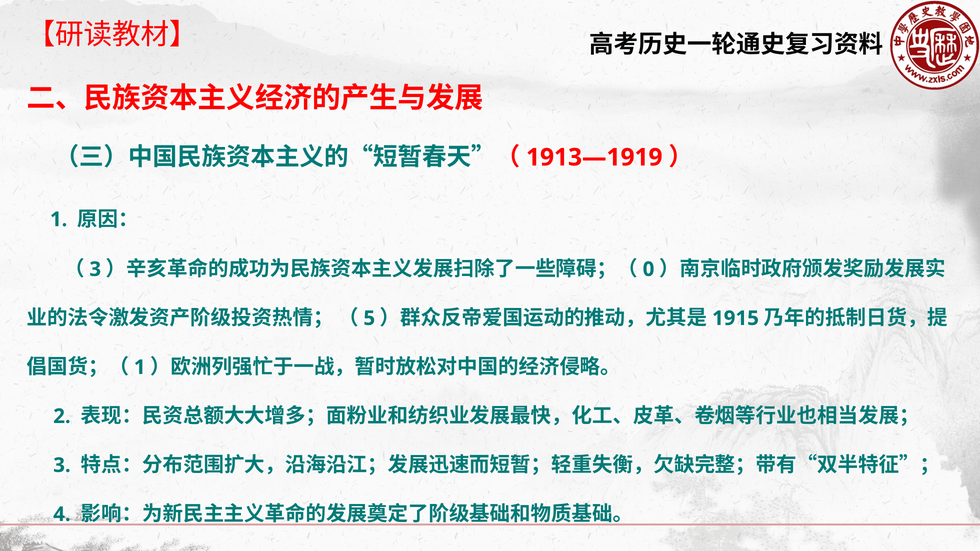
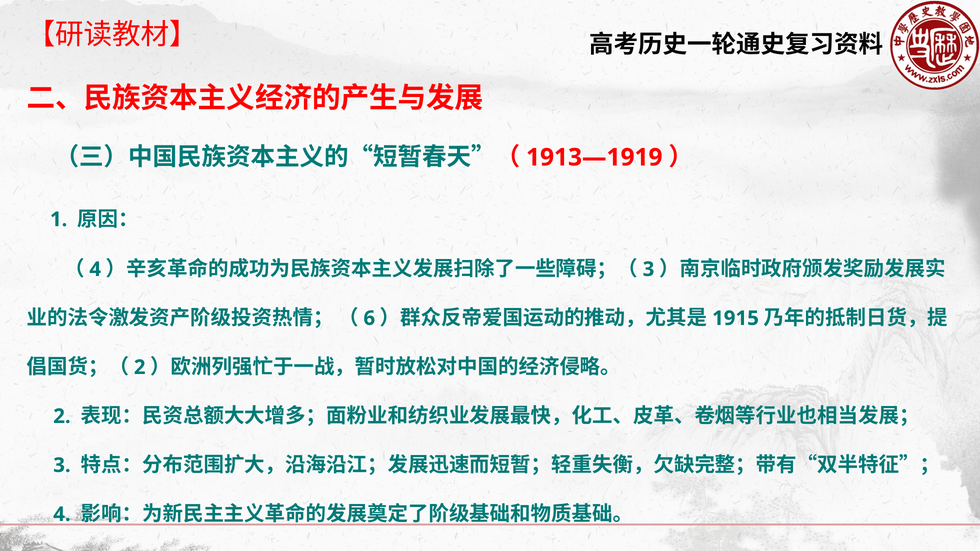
3: 3 -> 4 (95, 269)
0: 0 -> 3 (649, 269)
5: 5 -> 6 (369, 318)
1: 1 -> 2 (140, 367)
